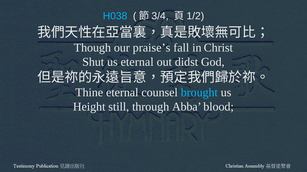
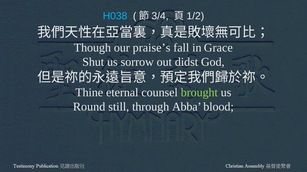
Christ: Christ -> Grace (218, 48)
us eternal: eternal -> sorrow (137, 62)
brought colour: light blue -> light green (199, 93)
Height: Height -> Round (89, 107)
